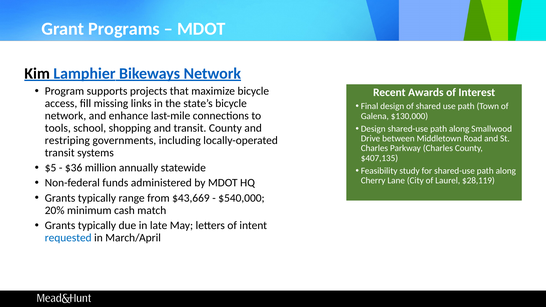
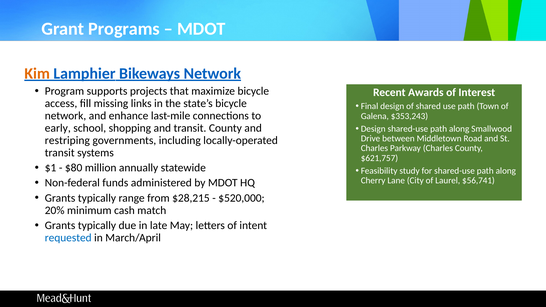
Kim colour: black -> orange (37, 73)
$130,000: $130,000 -> $353,243 (409, 116)
tools: tools -> early (58, 128)
$407,135: $407,135 -> $621,757 (379, 158)
$5: $5 -> $1 (51, 168)
$36: $36 -> $80 (74, 168)
$28,119: $28,119 -> $56,741 (478, 181)
$43,669: $43,669 -> $28,215 (191, 198)
$540,000: $540,000 -> $520,000 (241, 198)
